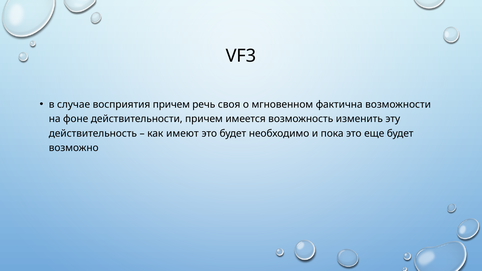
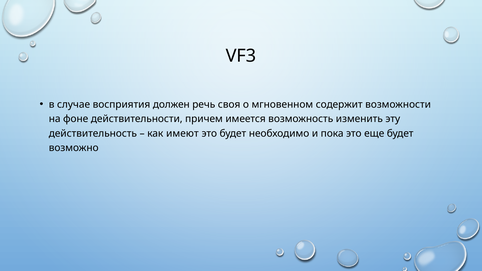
восприятия причем: причем -> должен (171, 105)
фактична: фактична -> содержит (339, 105)
